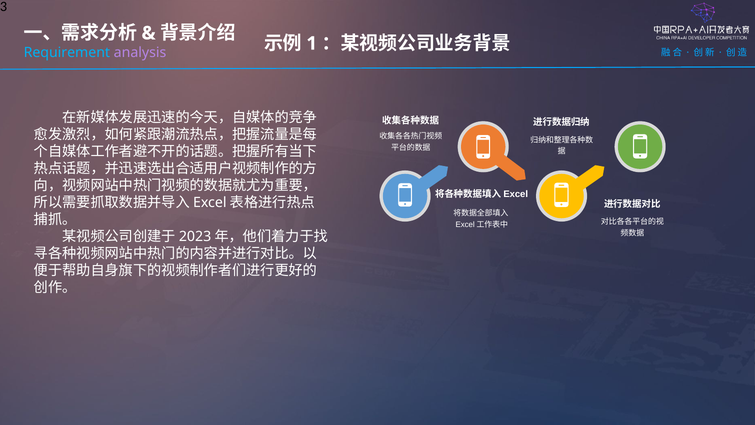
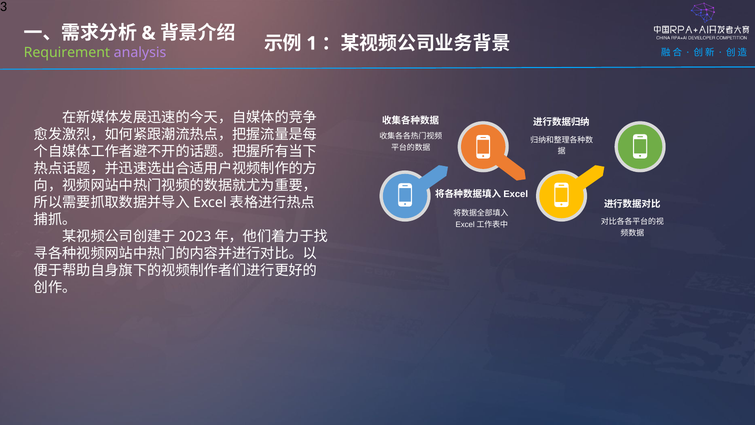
Requirement colour: light blue -> light green (67, 53)
